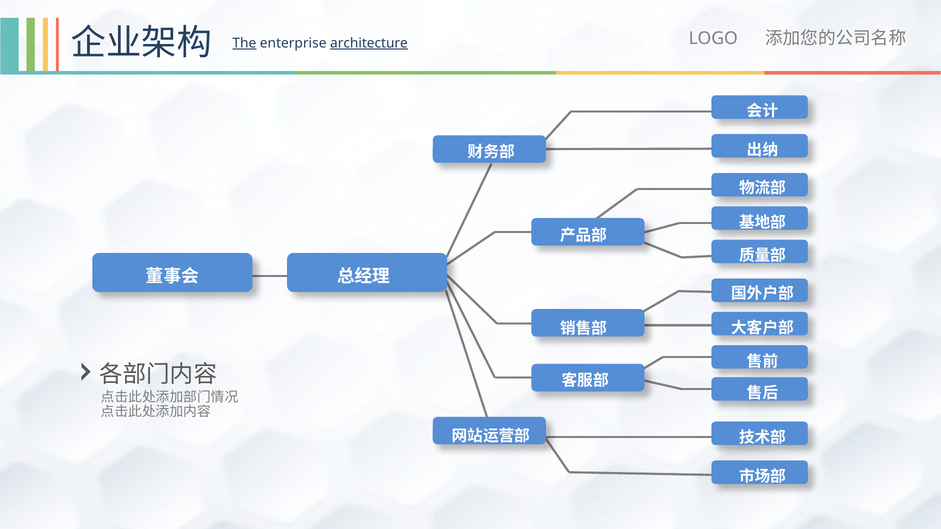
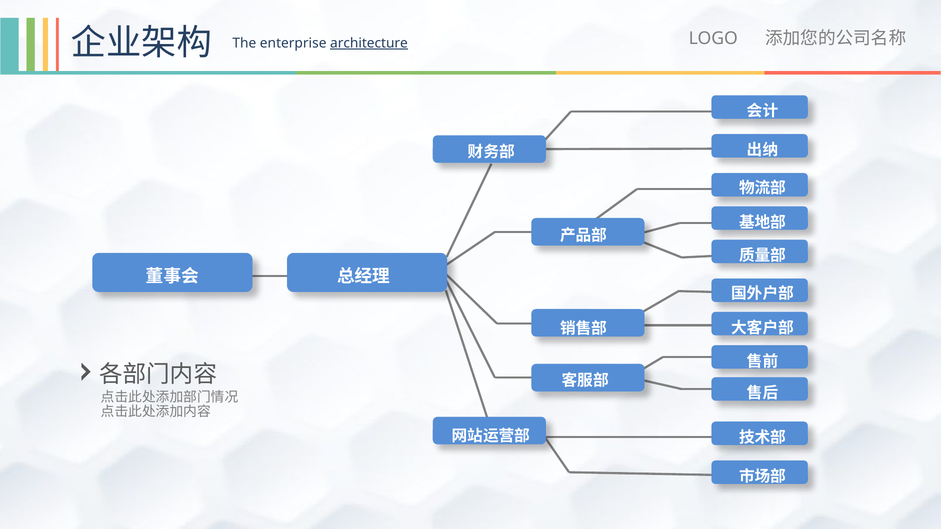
The underline: present -> none (244, 43)
